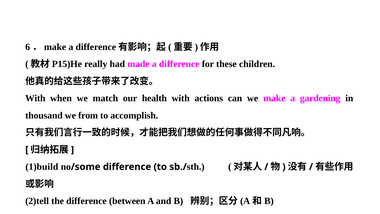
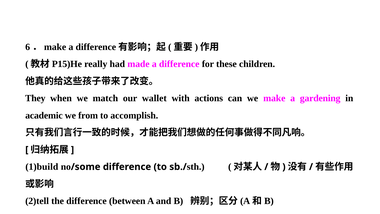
With: With -> They (35, 98)
health: health -> wallet (154, 98)
thousand: thousand -> academic (44, 115)
